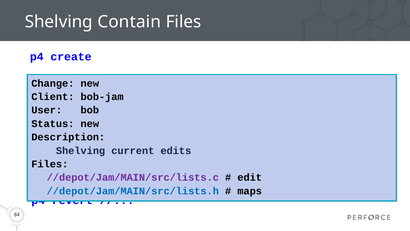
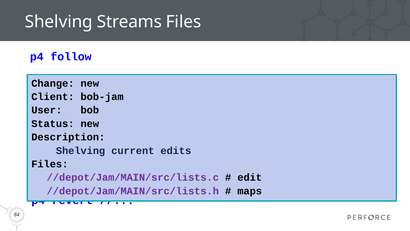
Contain: Contain -> Streams (129, 22)
create: create -> follow (71, 57)
//depot/Jam/MAIN/src/lists.h colour: blue -> purple (133, 191)
